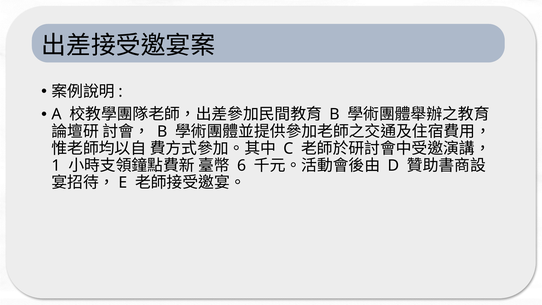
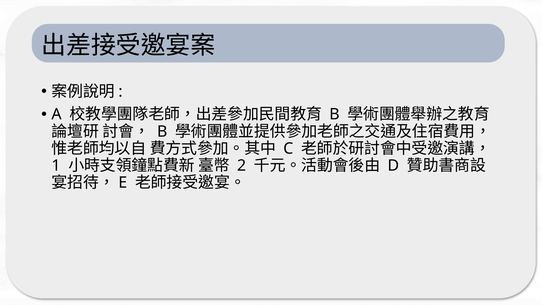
6: 6 -> 2 (242, 166)
